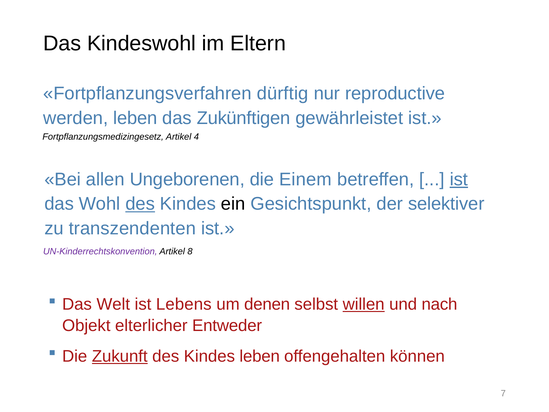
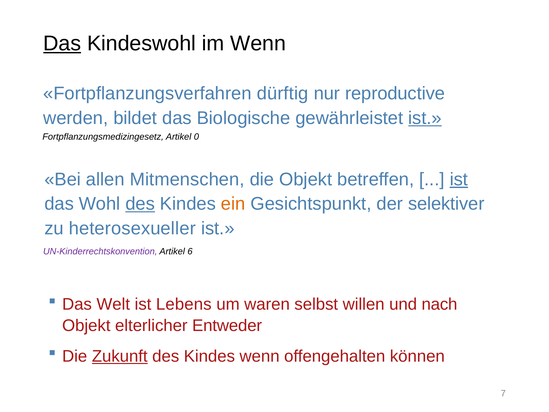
Das underline: none -> present (62, 43)
im Eltern: Eltern -> Wenn (258, 43)
werden leben: leben -> bildet (135, 118)
Zukünftigen: Zukünftigen -> Biologische (244, 118)
ist underline: none -> present (425, 118)
4: 4 -> 0 (196, 137)
Ungeborenen: Ungeborenen -> Mitmenschen (187, 179)
die Einem: Einem -> Objekt (306, 179)
ein colour: black -> orange (233, 204)
transzendenten: transzendenten -> heterosexueller (132, 228)
8: 8 -> 6 (190, 251)
denen: denen -> waren (267, 304)
willen underline: present -> none (364, 304)
Kindes leben: leben -> wenn (260, 356)
